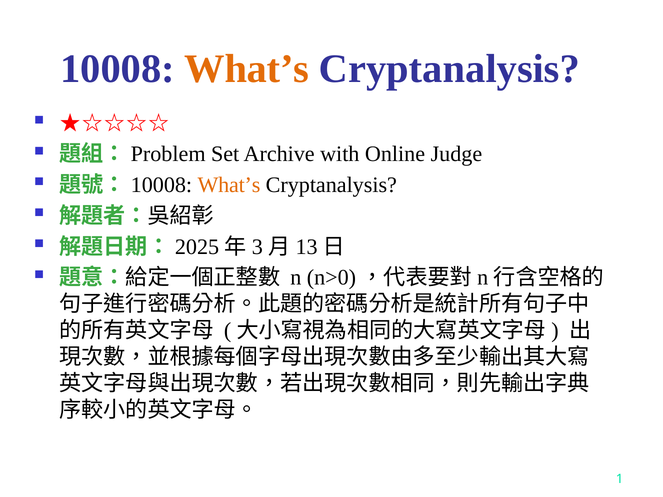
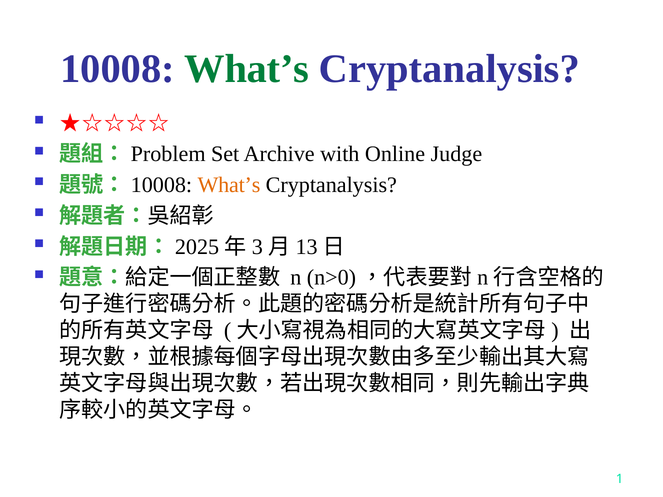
What’s colour: orange -> green (247, 69)
